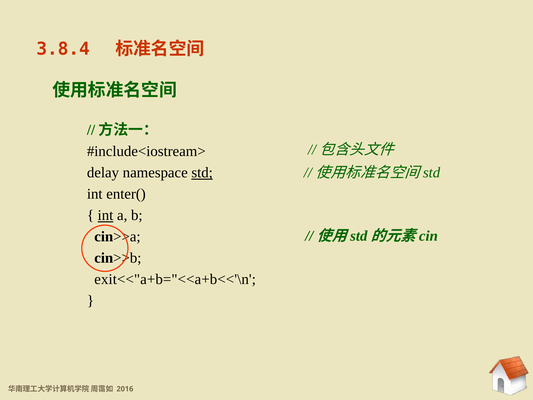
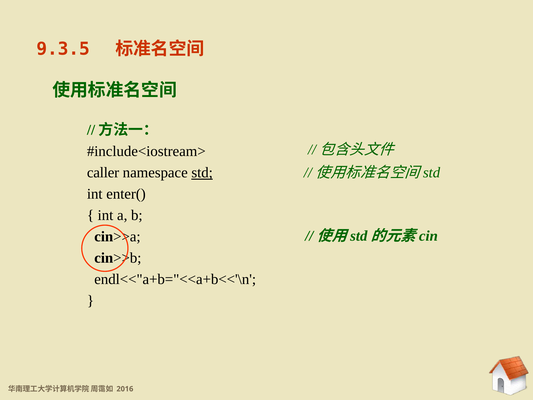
3.8.4: 3.8.4 -> 9.3.5 (63, 49)
delay: delay -> caller (103, 173)
int underline: present -> none (105, 215)
exit<<"a+b="<<a+b<<'\n: exit<<"a+b="<<a+b<<'\n -> endl<<"a+b="<<a+b<<'\n (175, 279)
